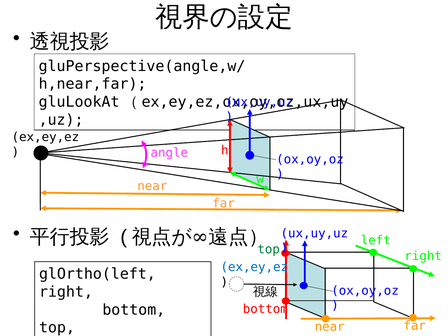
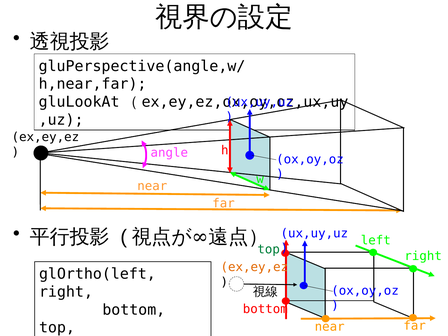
ex,ey,ez colour: blue -> orange (254, 267)
